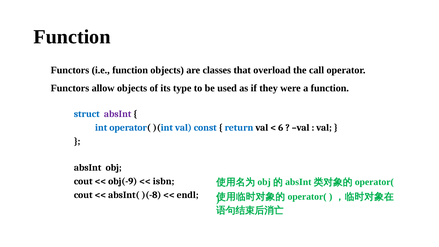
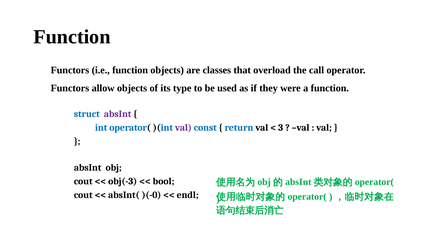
val colour: blue -> purple (183, 128)
6: 6 -> 3 (281, 128)
obj(-9: obj(-9 -> obj(-3 (123, 181)
isbn: isbn -> bool (164, 181)
)(-8: )(-8 -> )(-0 (151, 195)
